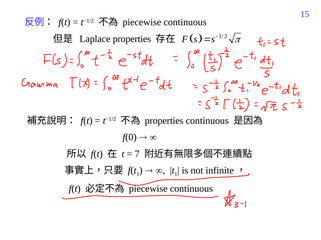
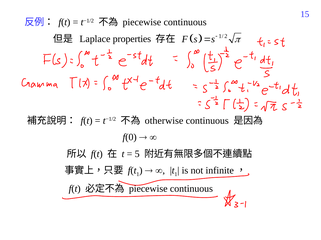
properties: properties -> otherwise (164, 121)
7: 7 -> 5 (137, 154)
